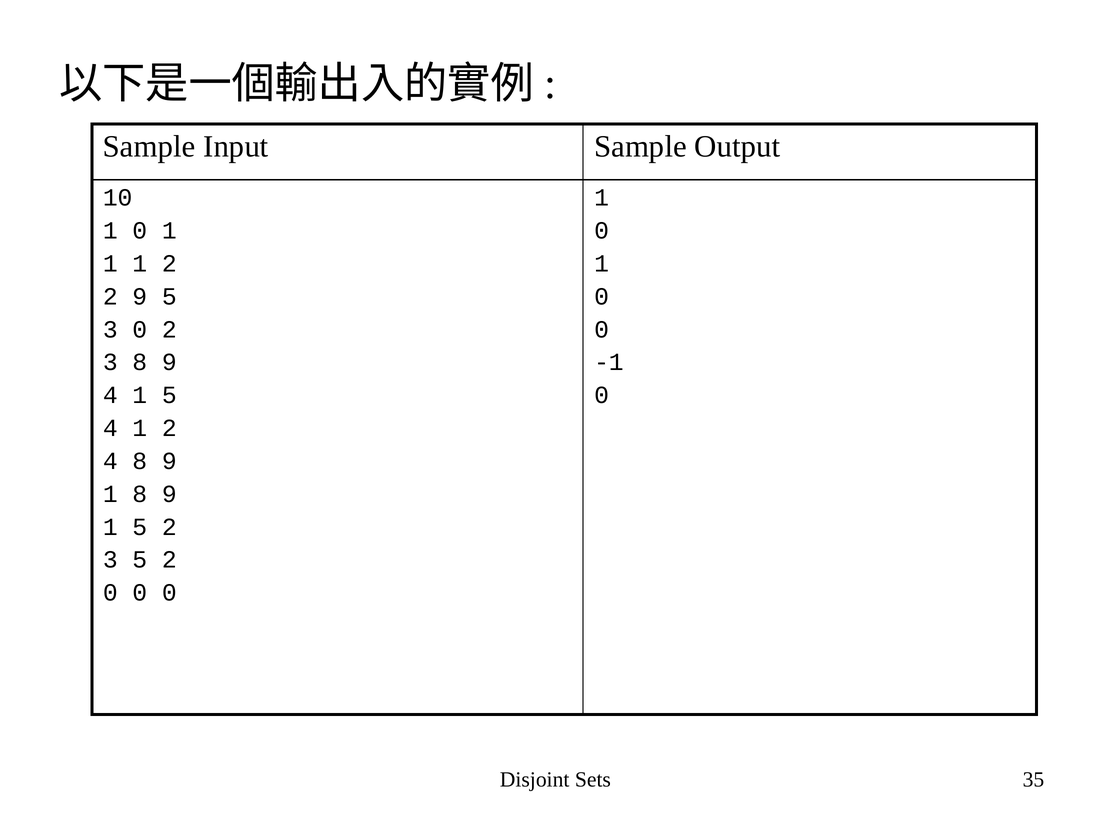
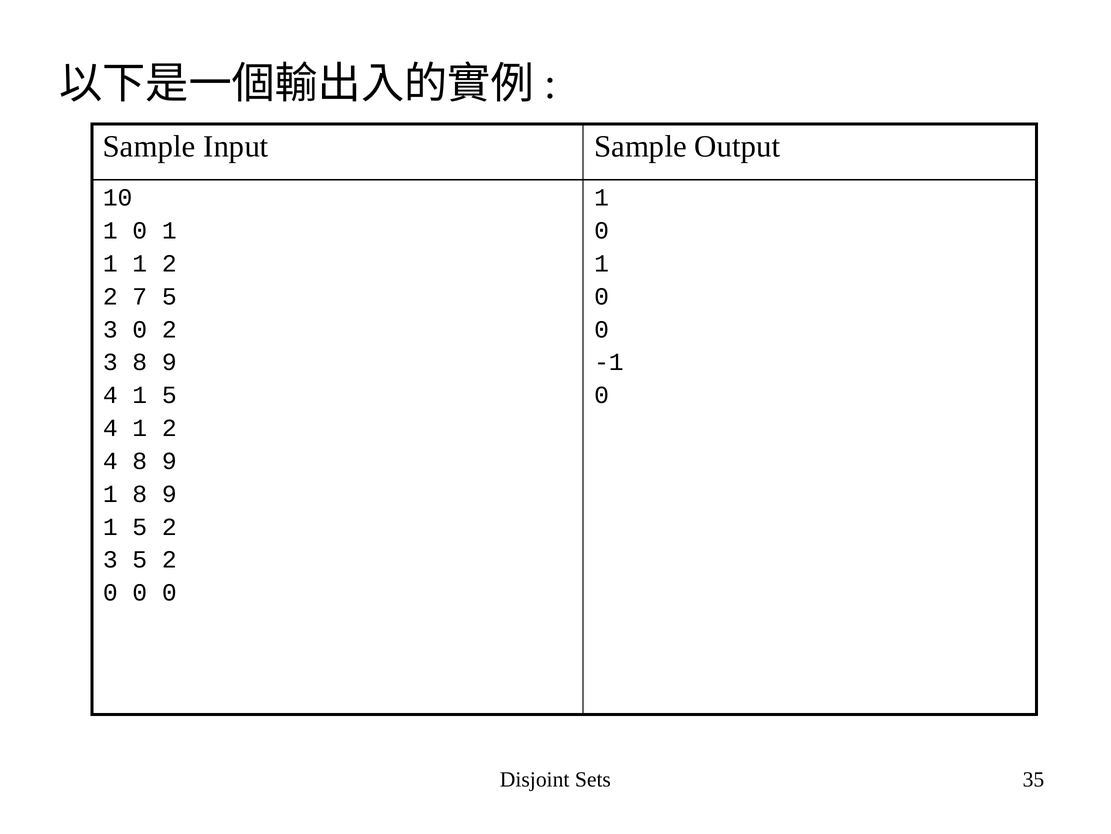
2 9: 9 -> 7 (140, 296)
